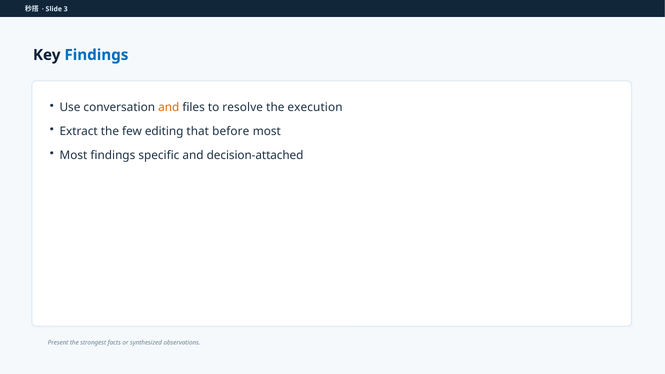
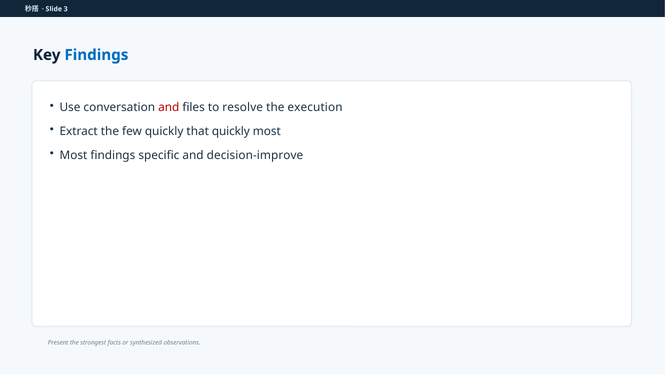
and colour: orange -> red (169, 108)
few editing: editing -> quickly (164, 131)
that before: before -> quickly (231, 131)
decision-attached: decision-attached -> decision-improve (255, 155)
